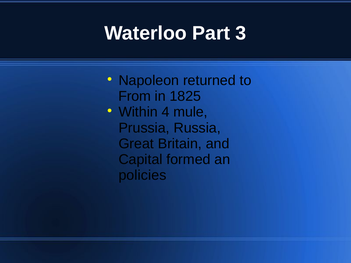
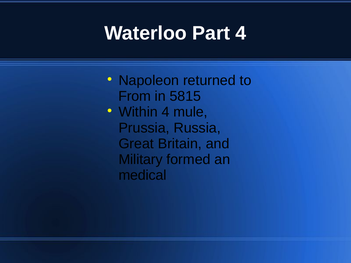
Part 3: 3 -> 4 (241, 33)
1825: 1825 -> 5815 (185, 96)
Capital: Capital -> Military (141, 160)
policies: policies -> medical (143, 175)
